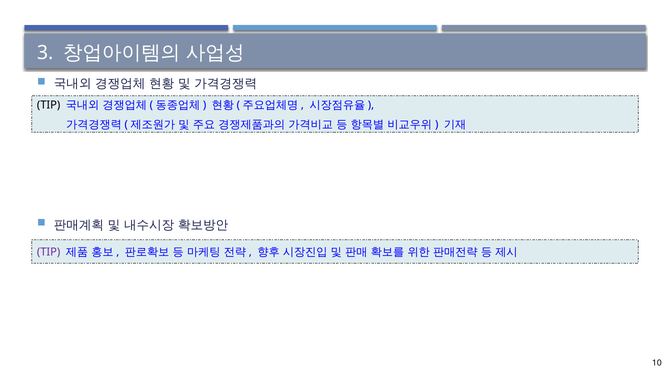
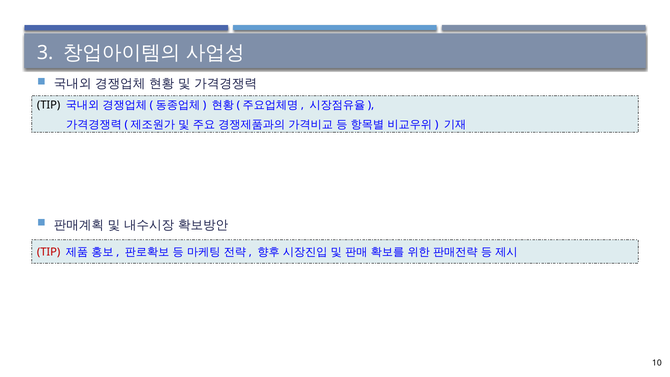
TIP colour: purple -> red (49, 252)
